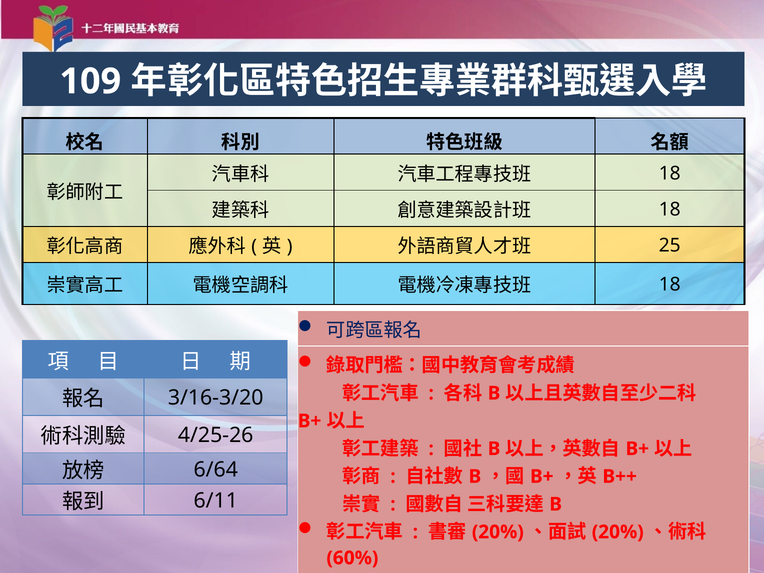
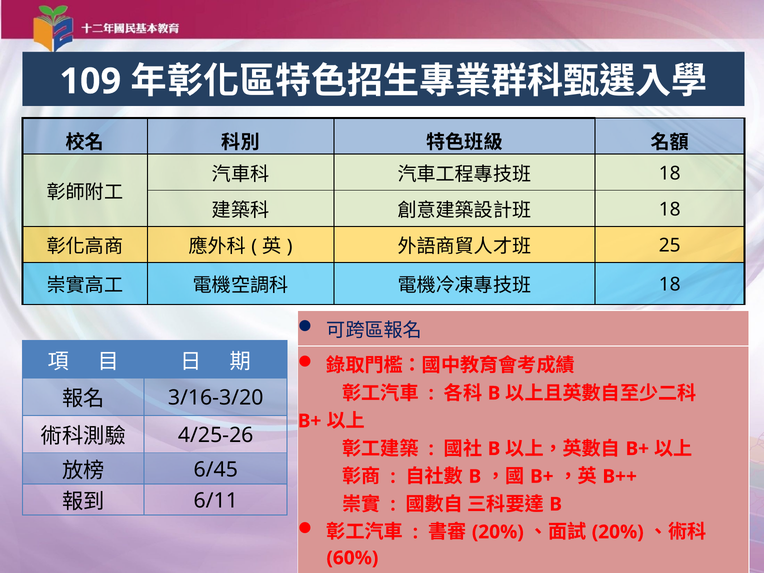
6/64: 6/64 -> 6/45 (216, 470)
